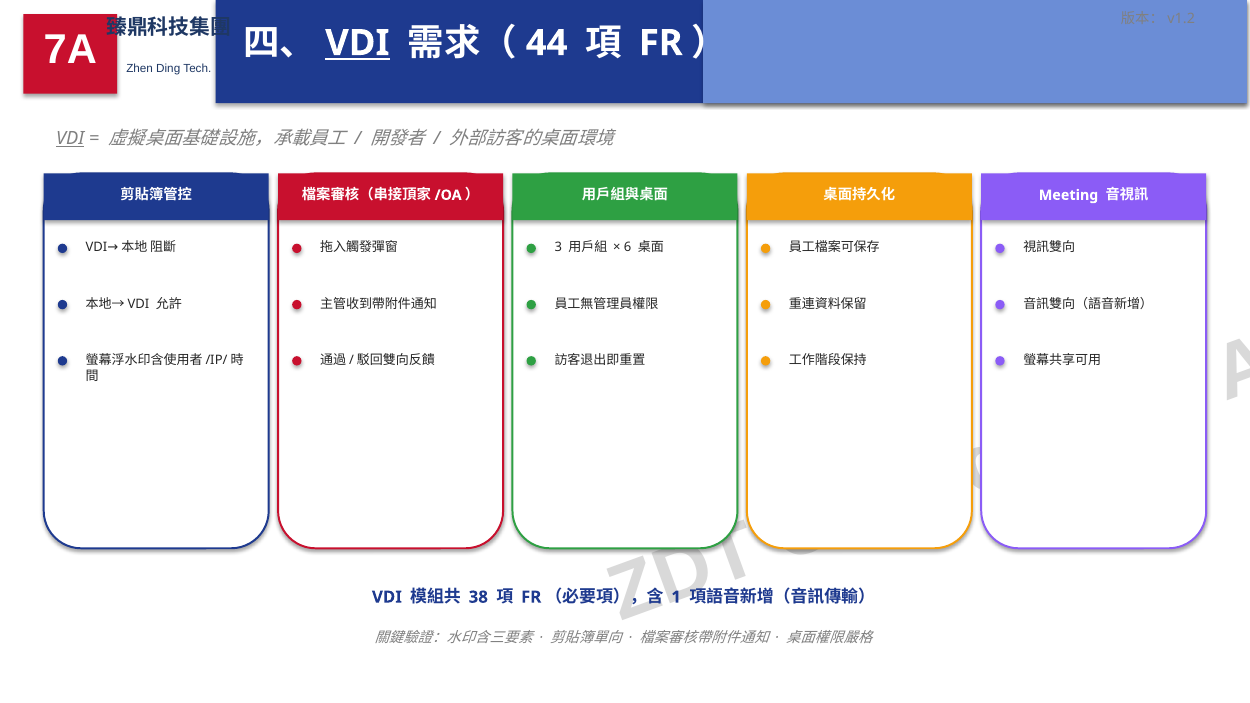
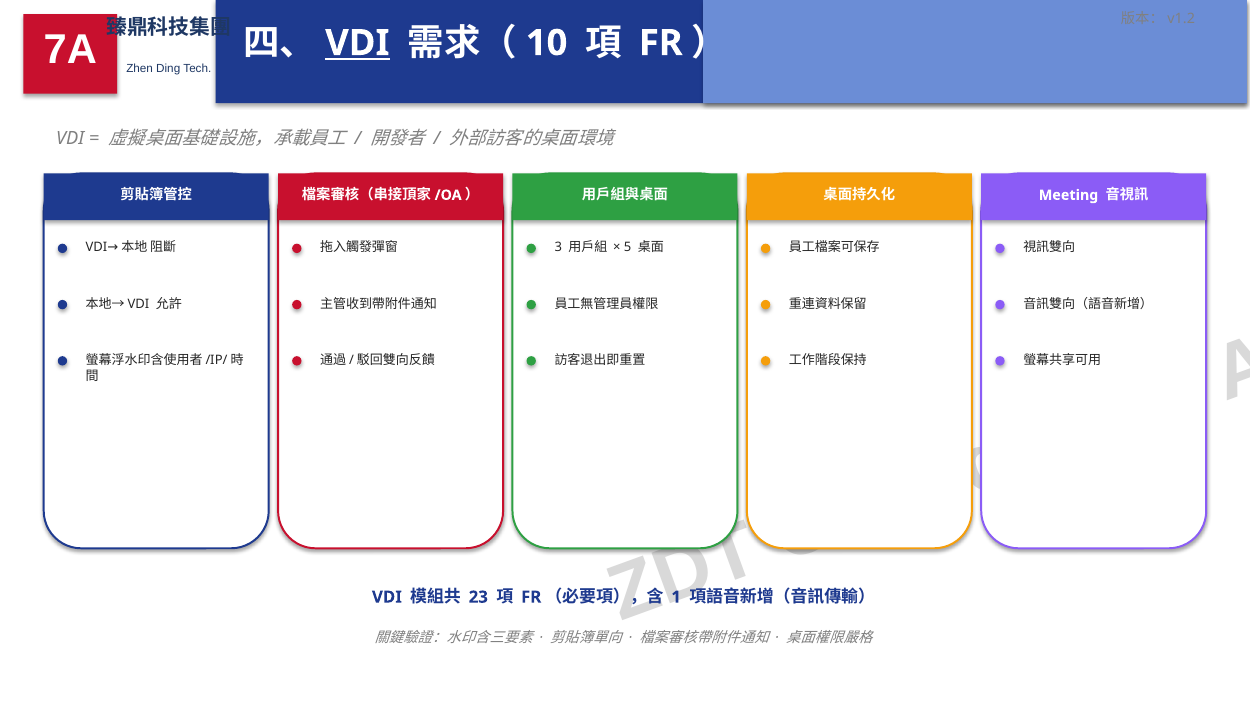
44: 44 -> 10 (547, 43)
VDI underline: present -> none (70, 139)
6: 6 -> 5 (628, 248)
38: 38 -> 23 (478, 597)
